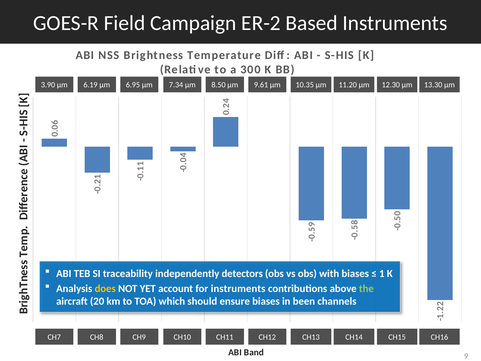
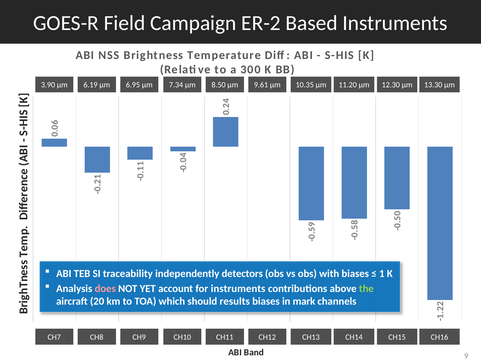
does colour: yellow -> pink (105, 288)
should ensure: ensure -> results (235, 301)
been: been -> mark (304, 301)
